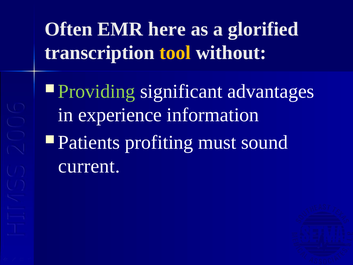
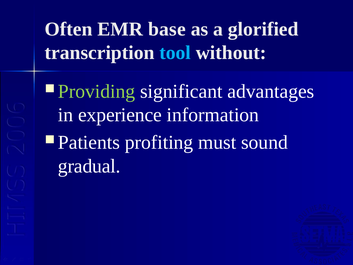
here: here -> base (167, 29)
tool colour: yellow -> light blue (175, 53)
current: current -> gradual (89, 166)
